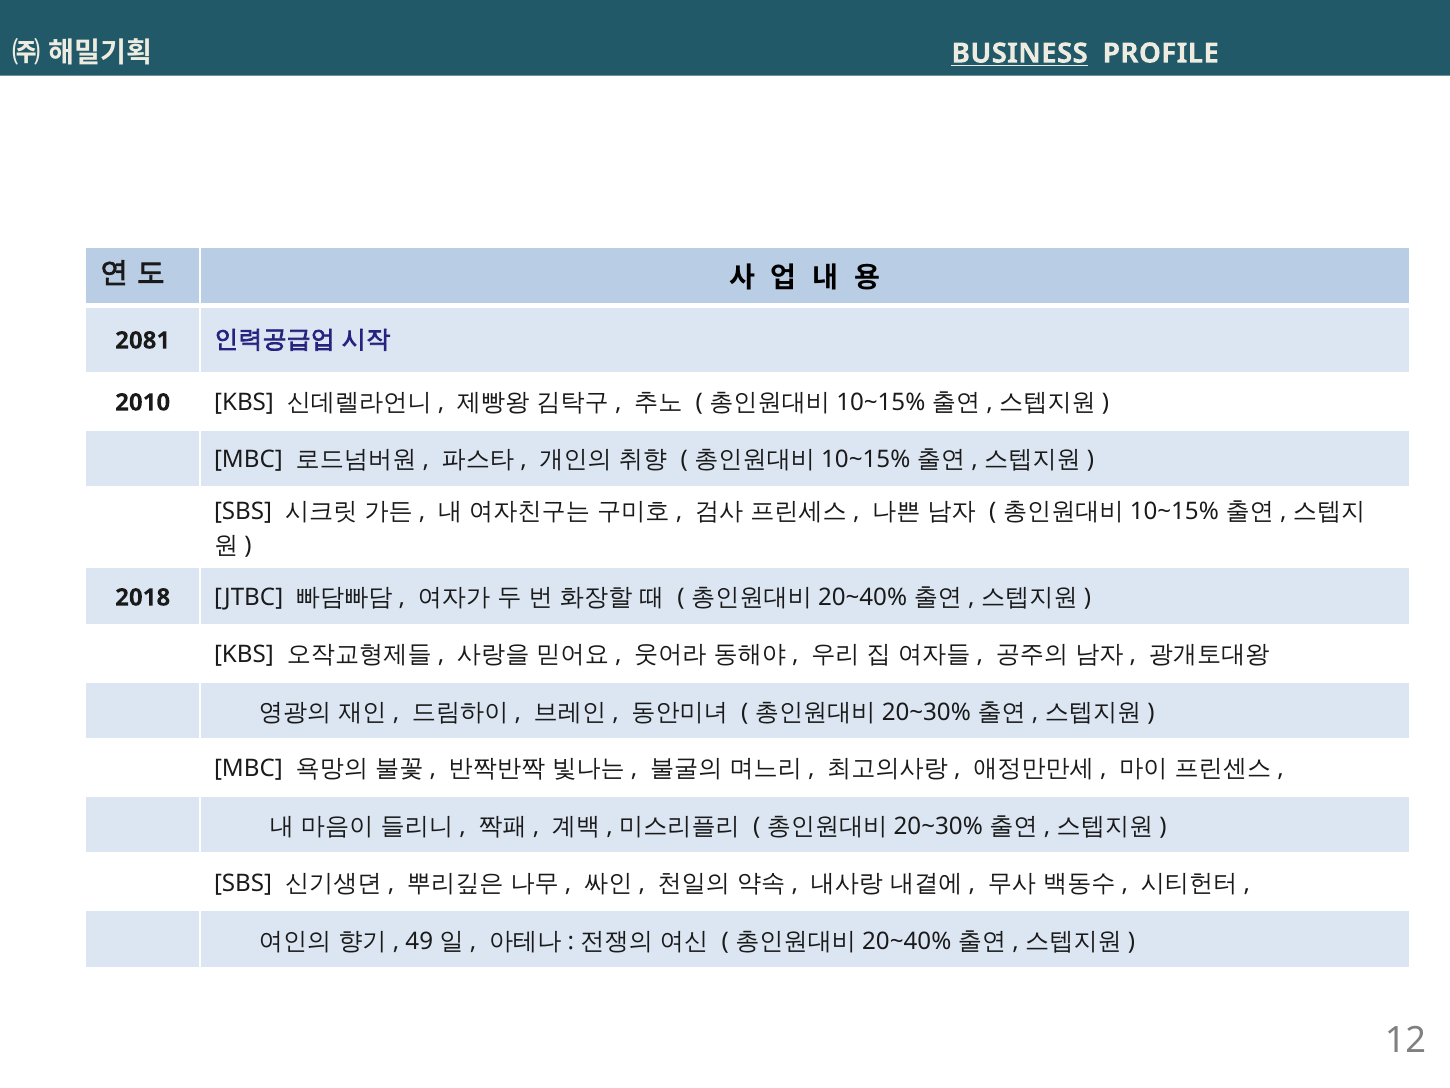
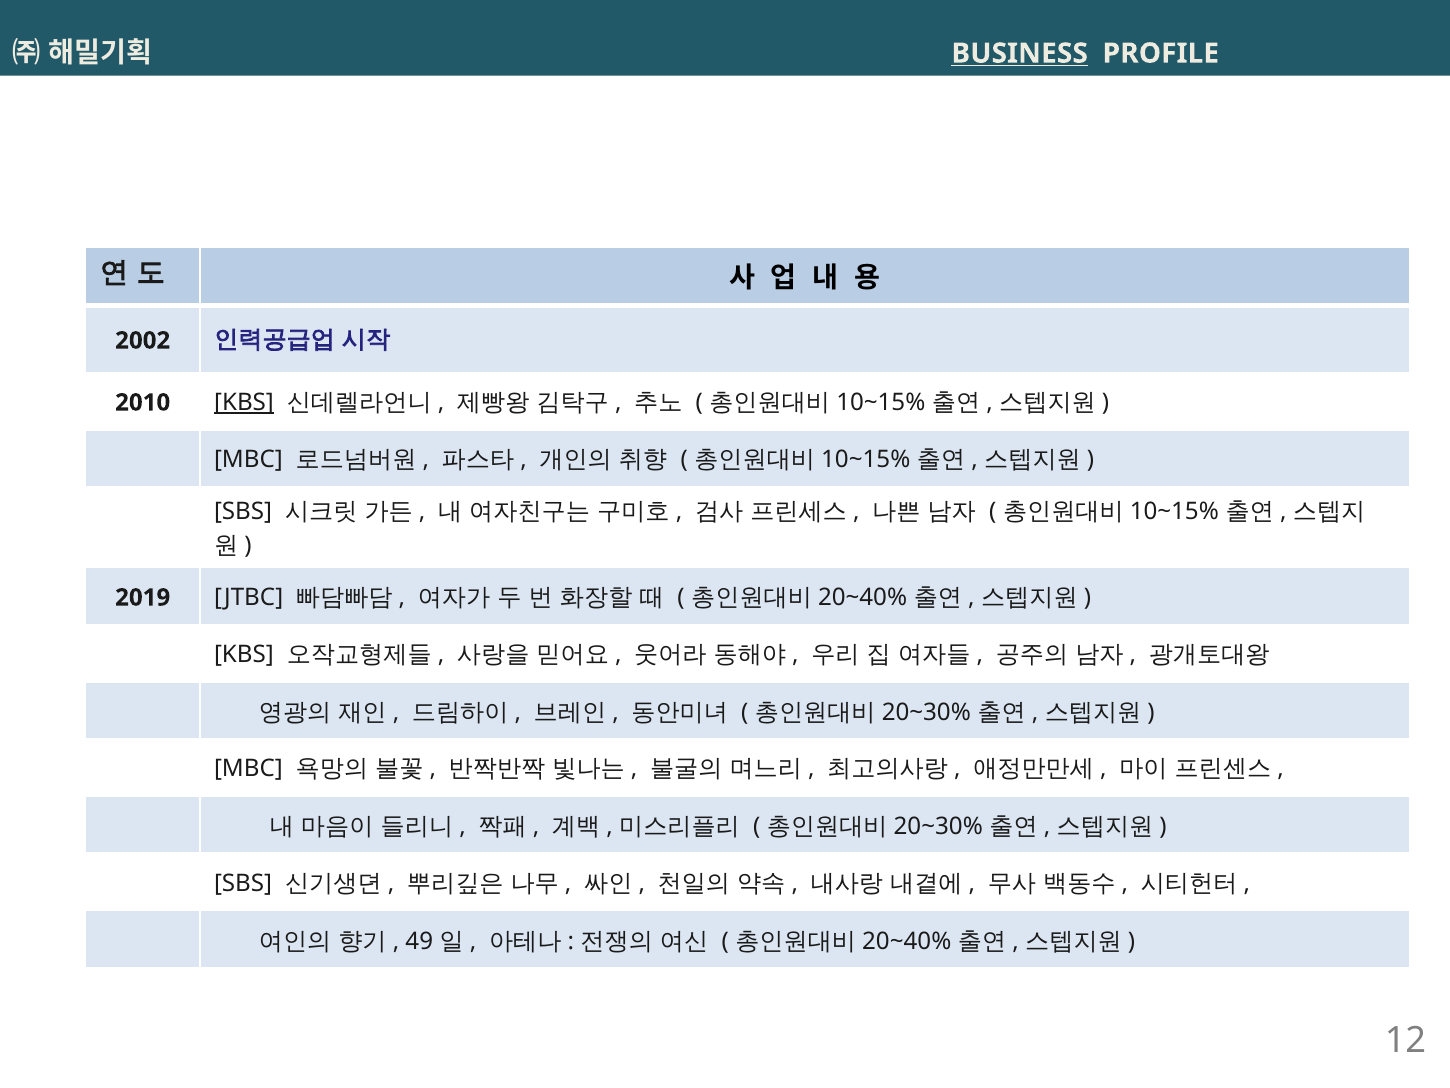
2081: 2081 -> 2002 (143, 340)
KBS underline: none -> present (244, 402)
2018: 2018 -> 2019 (143, 597)
